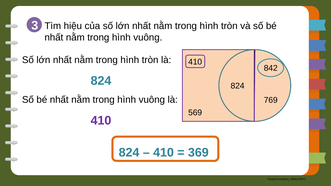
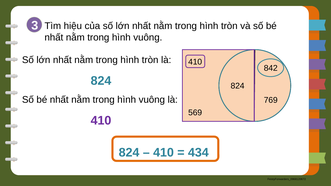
369: 369 -> 434 (198, 153)
